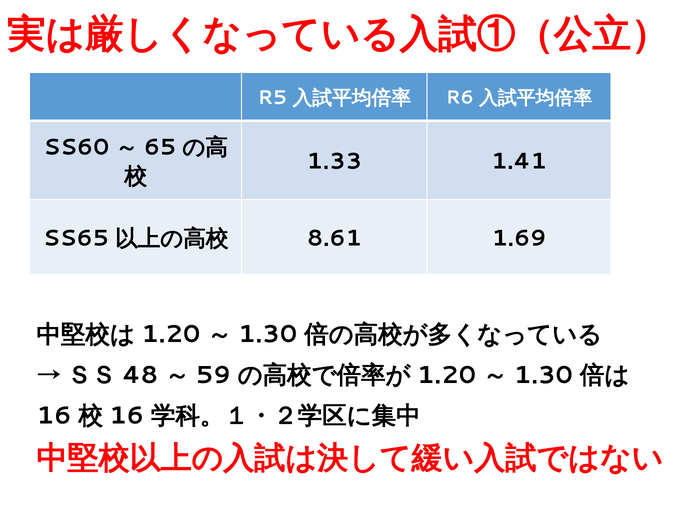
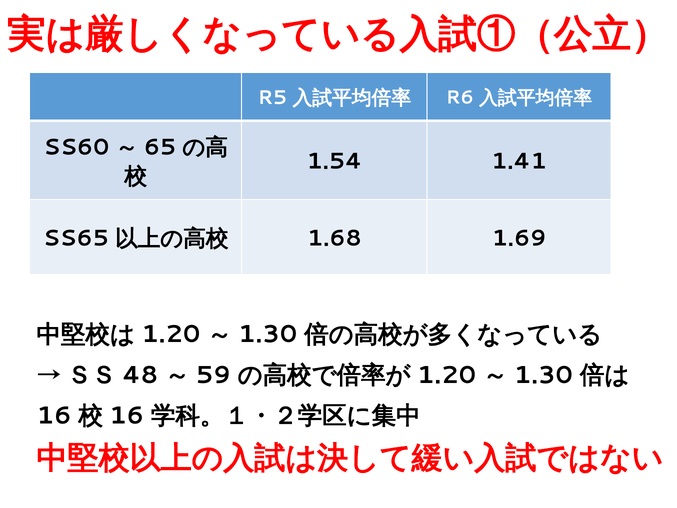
1.33: 1.33 -> 1.54 (334, 161)
8.61: 8.61 -> 1.68 (334, 238)
